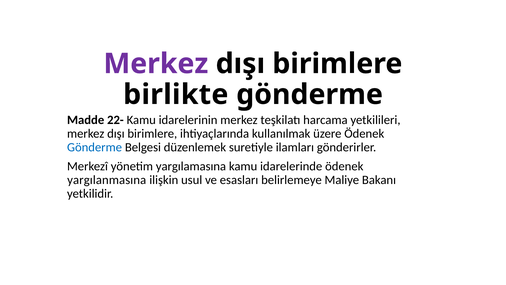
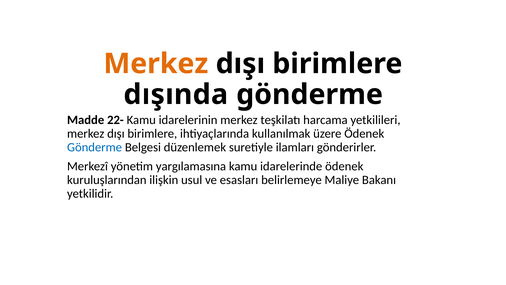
Merkez colour: purple -> orange (156, 64)
birlikte: birlikte -> dışında (176, 94)
yargılanmasına: yargılanmasına -> kuruluşlarından (107, 180)
